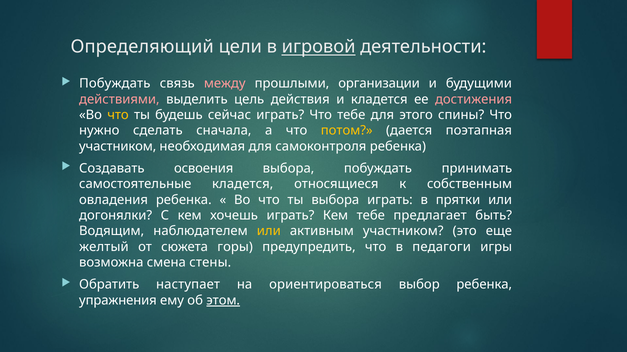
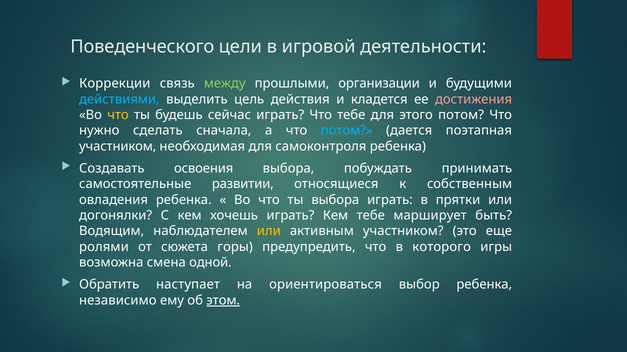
Определяющий: Определяющий -> Поведенческого (142, 47)
игровой underline: present -> none (319, 47)
Побуждать: Побуждать -> Коррекции (115, 84)
между colour: pink -> light green (225, 84)
действиями colour: pink -> light blue (119, 99)
этого спины: спины -> потом (461, 115)
потом colour: yellow -> light blue (347, 131)
самостоятельные кладется: кладется -> развитии (243, 184)
предлагает: предлагает -> марширует (430, 216)
желтый: желтый -> ролями (104, 247)
педагоги: педагоги -> которого (442, 247)
стены: стены -> одной (210, 263)
упражнения: упражнения -> независимо (118, 301)
